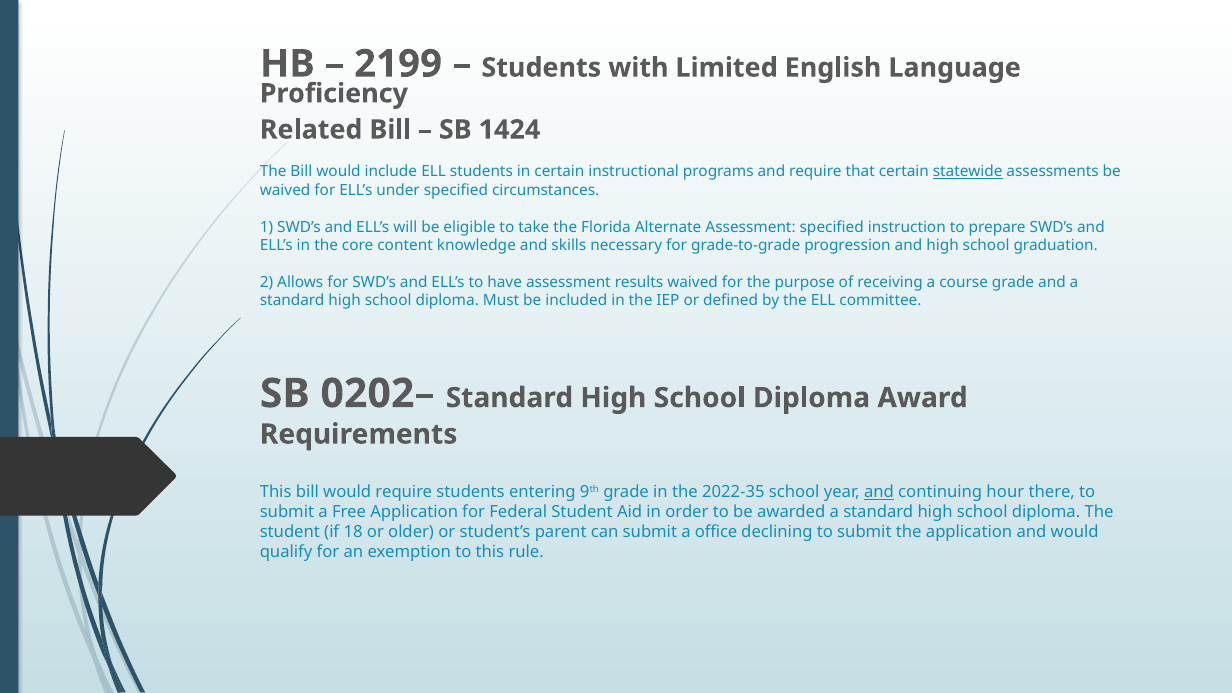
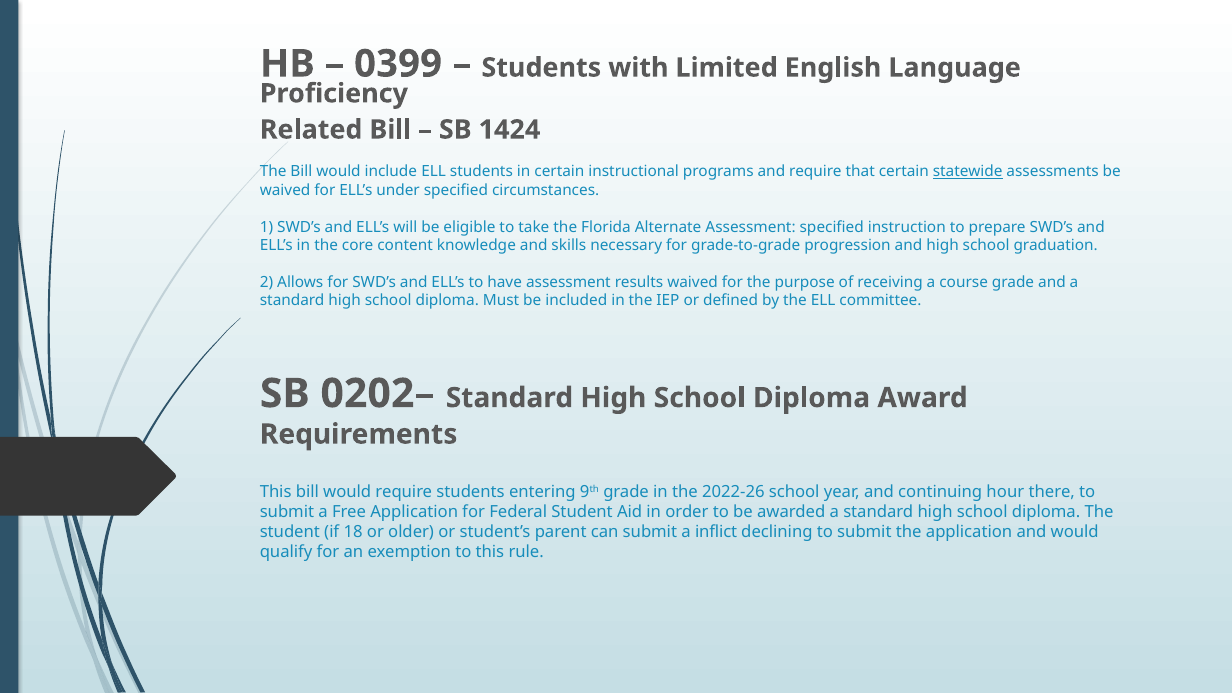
2199: 2199 -> 0399 (398, 64)
2022-35: 2022-35 -> 2022-26 (733, 492)
and underline: present -> none (879, 492)
office: office -> inflict (716, 532)
